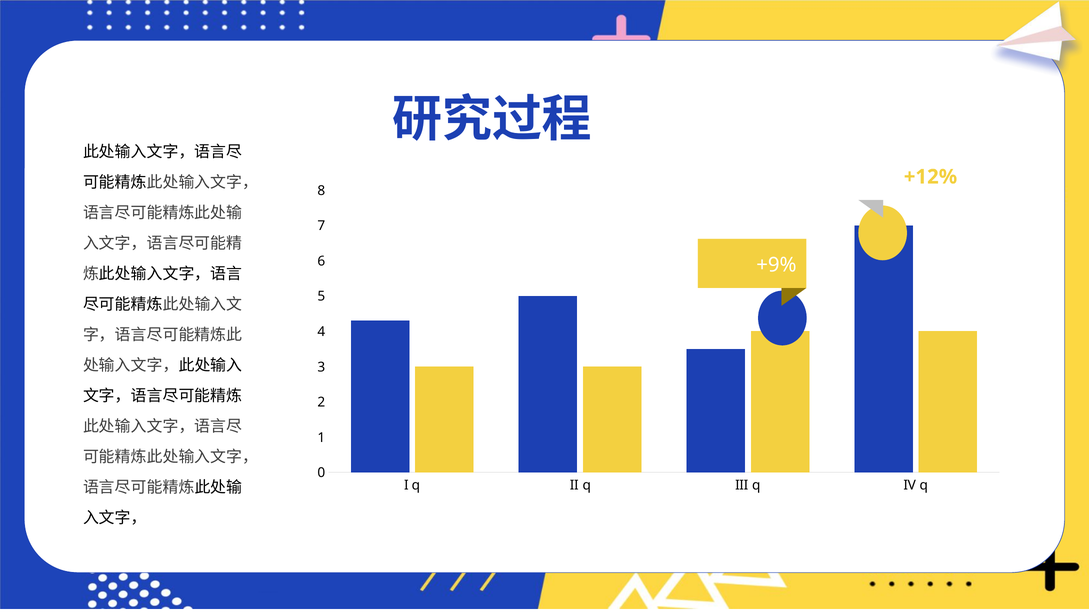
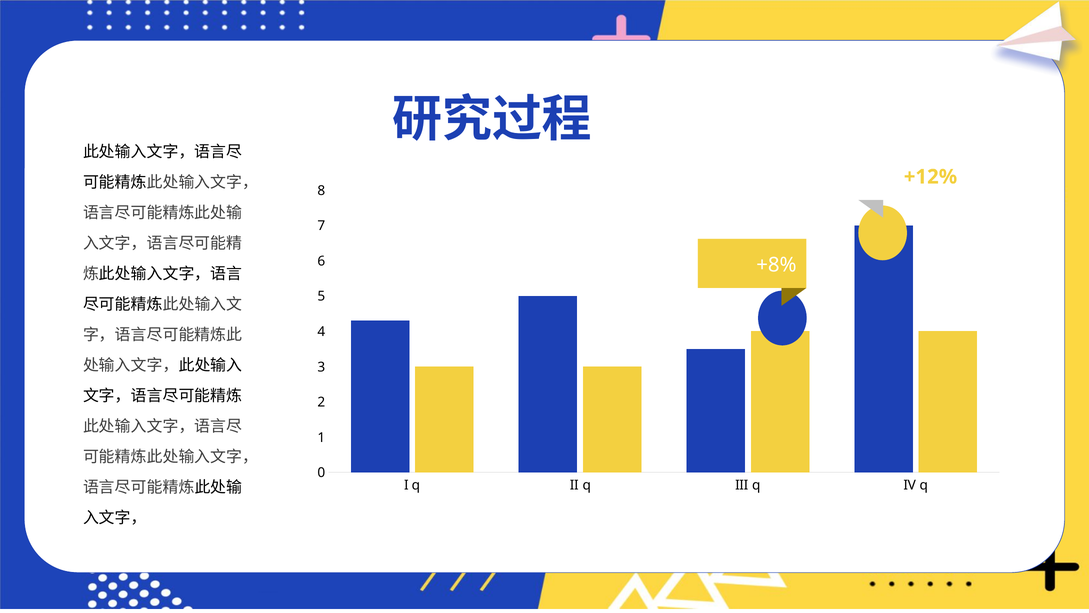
+9%: +9% -> +8% (776, 265)
